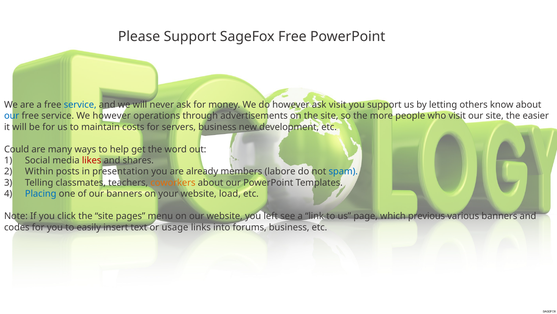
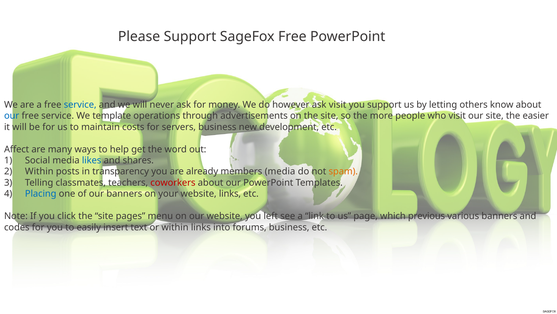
We however: however -> template (112, 116)
Could: Could -> Affect (17, 149)
likes colour: red -> blue (92, 160)
presentation: presentation -> transparency (121, 171)
members labore: labore -> media (280, 171)
spam colour: blue -> orange (343, 171)
coworkers colour: orange -> red (173, 182)
website load: load -> links (230, 193)
or usage: usage -> within (175, 227)
